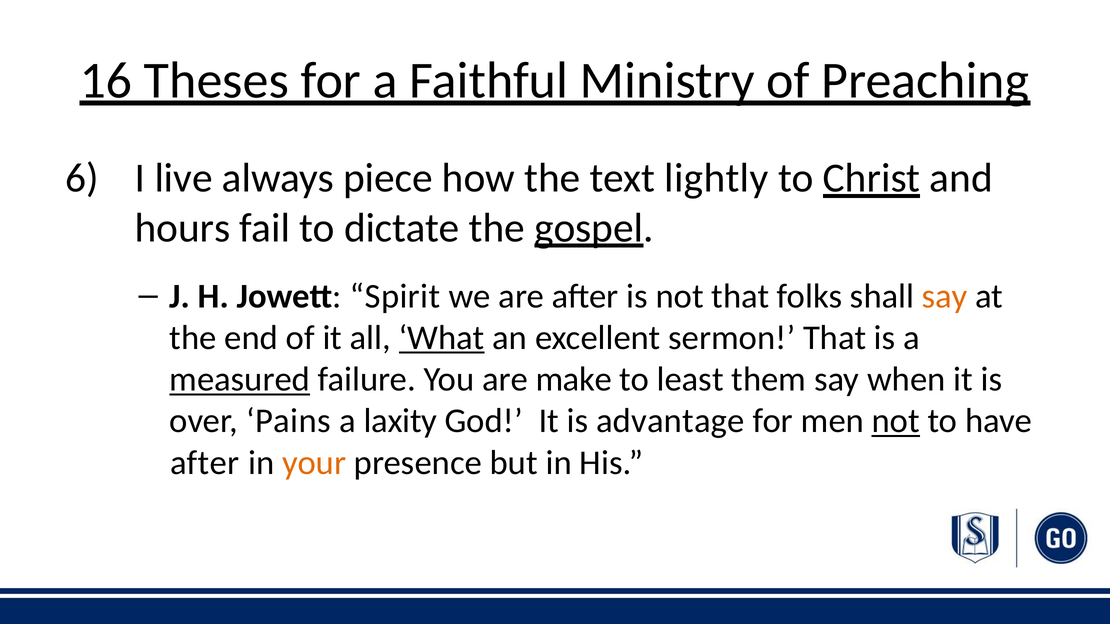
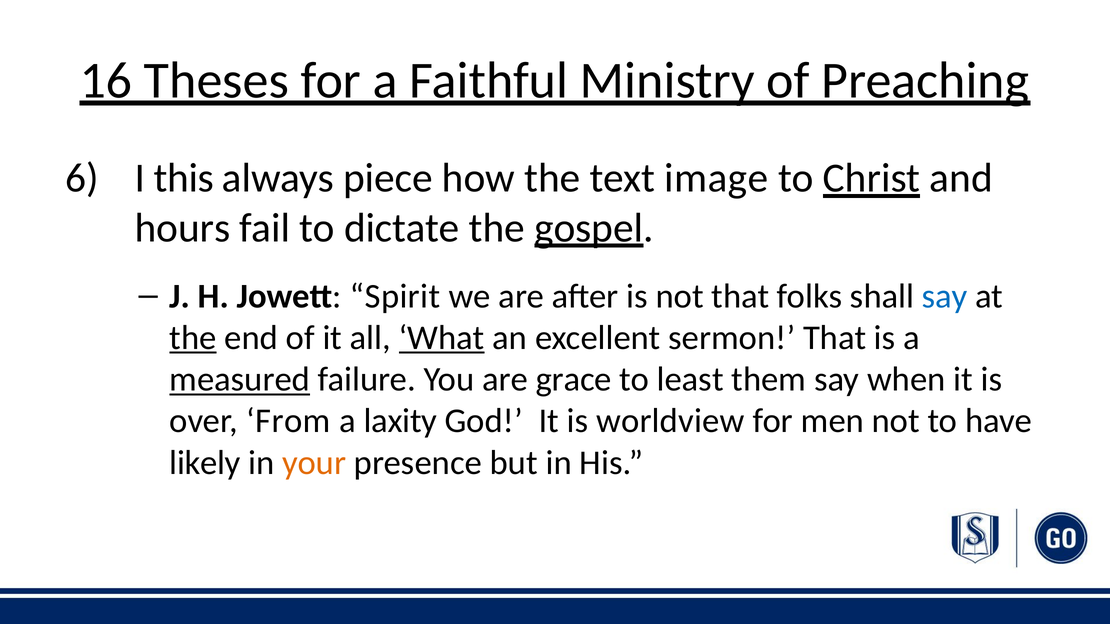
live: live -> this (184, 178)
lightly: lightly -> image (716, 178)
say colour: orange -> blue (945, 296)
the underline: none -> present (193, 338)
make: make -> grace (574, 380)
Pains: Pains -> From (288, 421)
advantage: advantage -> worldview (670, 421)
not underline: present -> none (896, 421)
after: after -> likely (205, 463)
